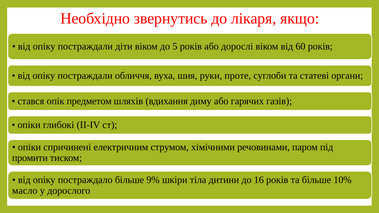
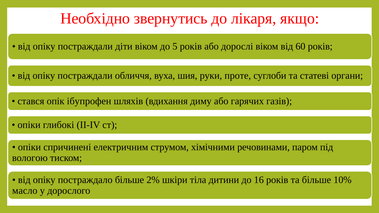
предметом: предметом -> ібупрофен (89, 101)
промити: промити -> вологою (30, 158)
9%: 9% -> 2% (153, 180)
